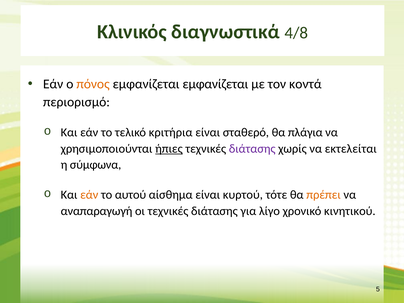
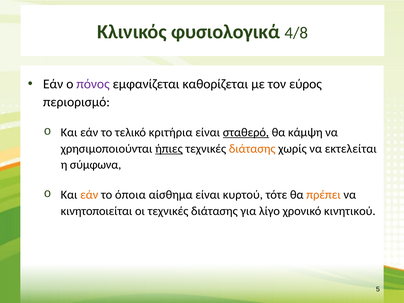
διαγνωστικά: διαγνωστικά -> φυσιολογικά (226, 32)
πόνος colour: orange -> purple (93, 84)
εμφανίζεται εμφανίζεται: εμφανίζεται -> καθορίζεται (215, 84)
κοντά: κοντά -> εύρος (305, 84)
σταθερό underline: none -> present (246, 132)
πλάγια: πλάγια -> κάμψη (305, 132)
διάτασης colour: purple -> orange (252, 149)
αυτού: αυτού -> όποια (130, 195)
αναπαραγωγή: αναπαραγωγή -> κινητοποιείται (97, 211)
